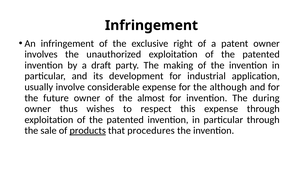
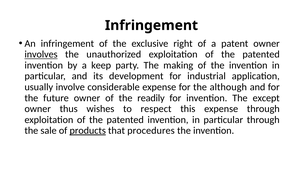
involves underline: none -> present (41, 55)
draft: draft -> keep (101, 65)
almost: almost -> readily (151, 98)
during: during -> except (266, 98)
